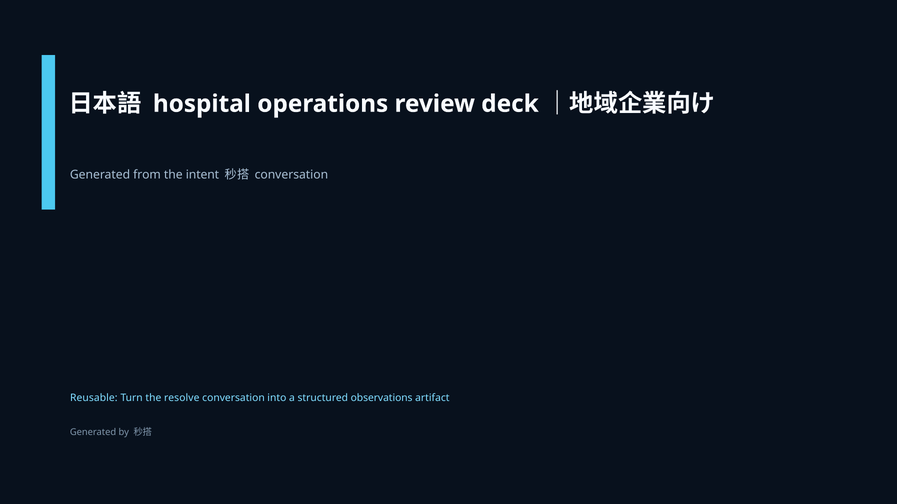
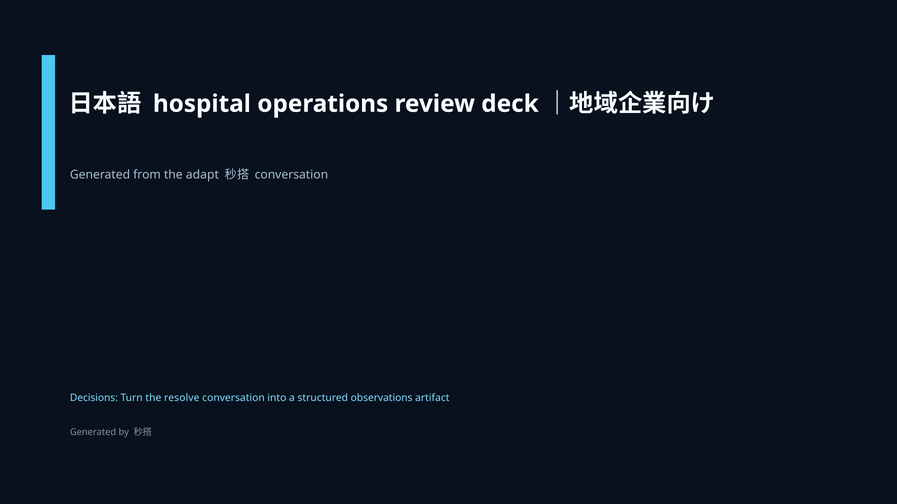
intent: intent -> adapt (202, 175)
Reusable: Reusable -> Decisions (94, 398)
